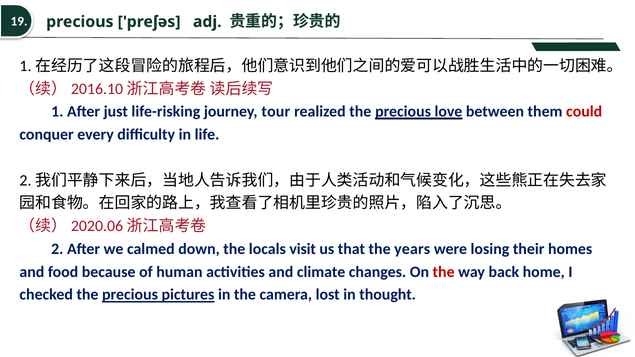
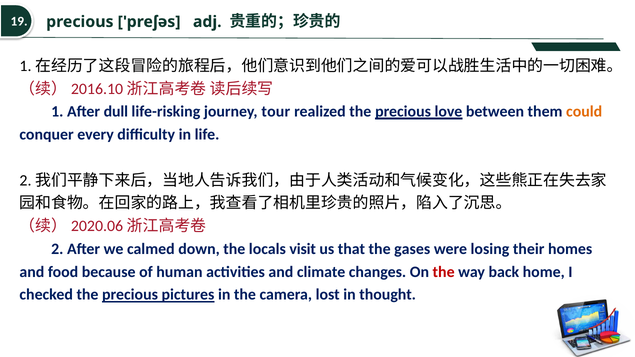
just: just -> dull (116, 112)
could colour: red -> orange (584, 112)
years: years -> gases (412, 249)
